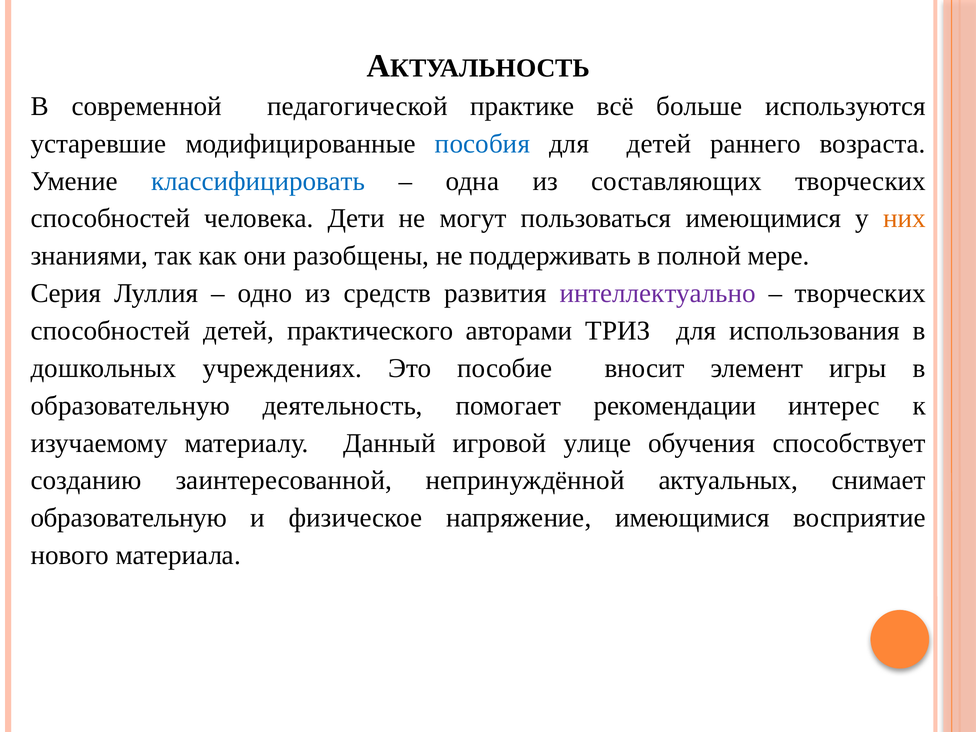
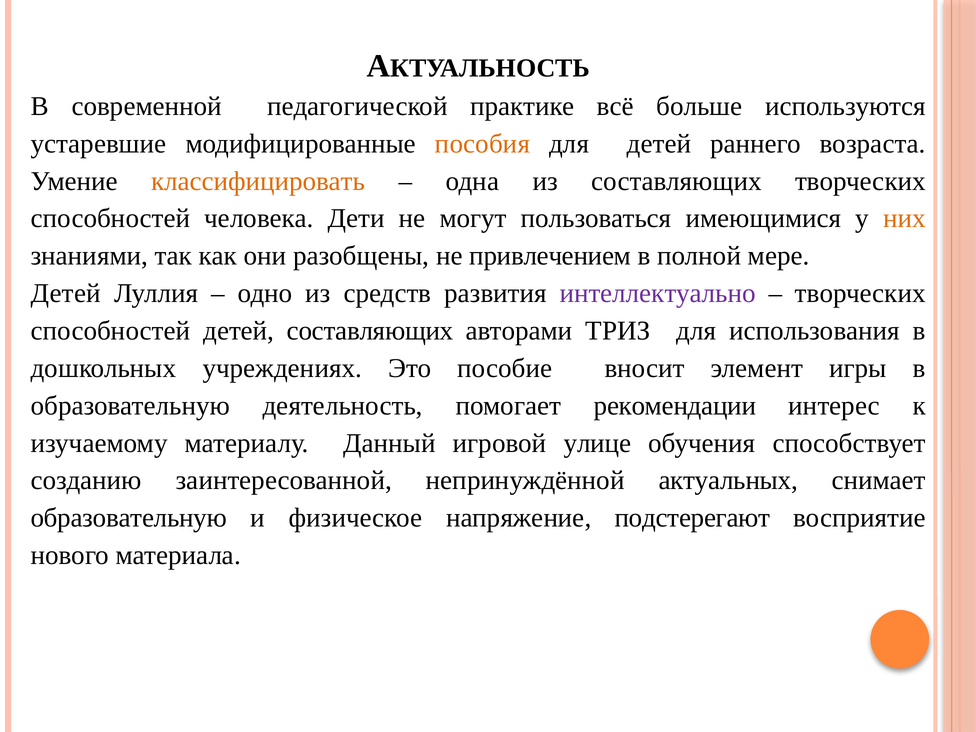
пособия colour: blue -> orange (482, 144)
классифицировать colour: blue -> orange (258, 181)
поддерживать: поддерживать -> привлечением (550, 256)
Серия: Серия -> Детей (66, 293)
детей практического: практического -> составляющих (370, 331)
напряжение имеющимися: имеющимися -> подстерегают (692, 518)
